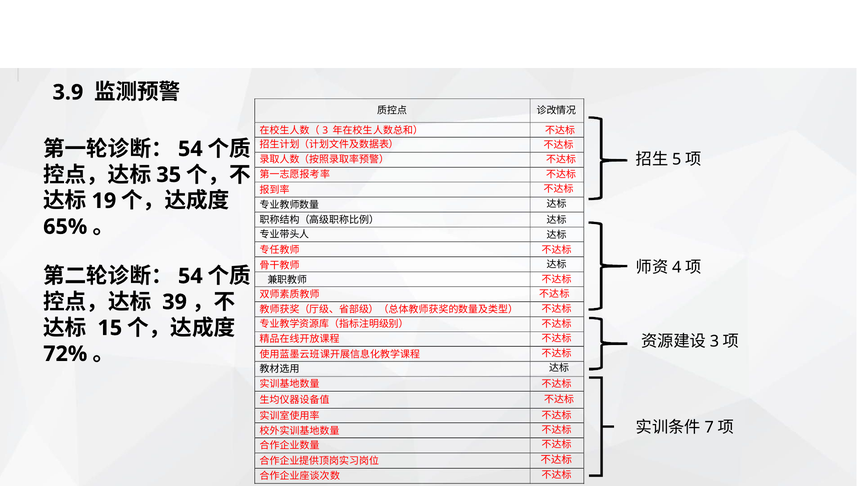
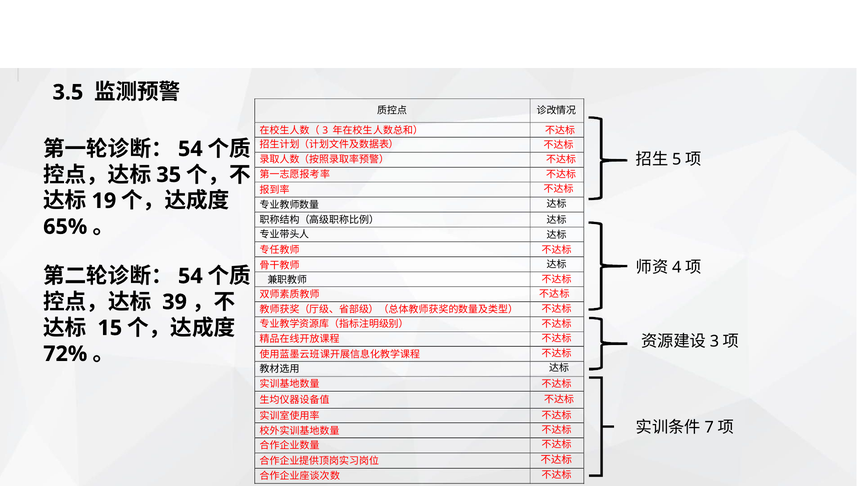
3.9: 3.9 -> 3.5 (68, 92)
